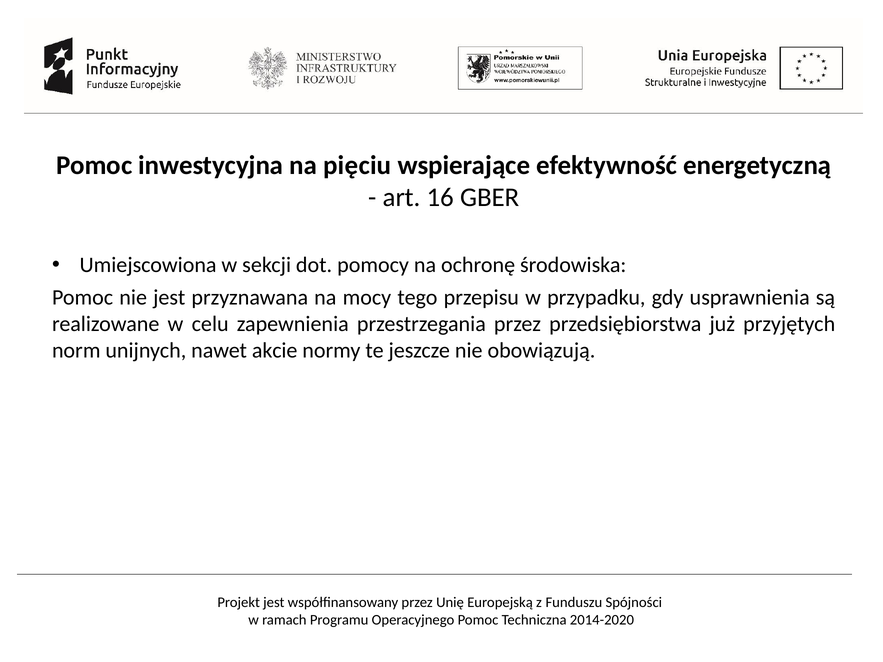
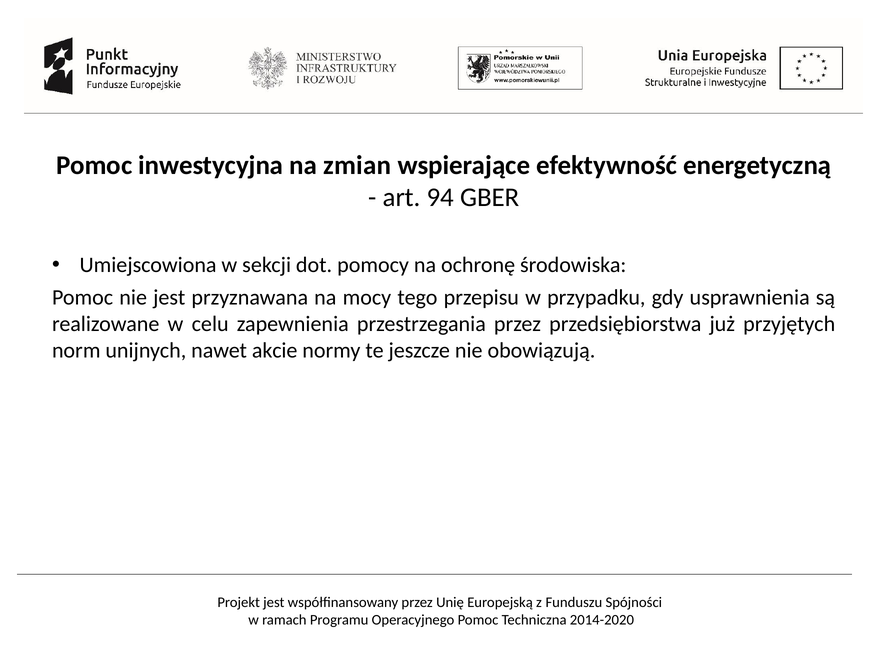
pięciu: pięciu -> zmian (357, 165)
16: 16 -> 94 (440, 198)
